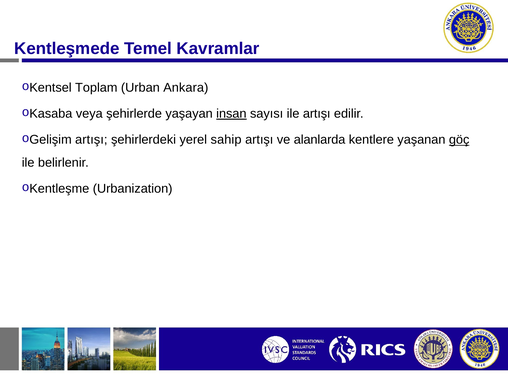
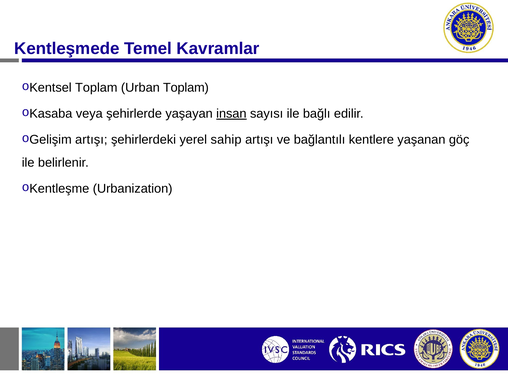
Urban Ankara: Ankara -> Toplam (186, 88)
ile artışı: artışı -> bağlı (317, 114)
alanlarda: alanlarda -> bağlantılı (320, 140)
göç underline: present -> none (459, 140)
